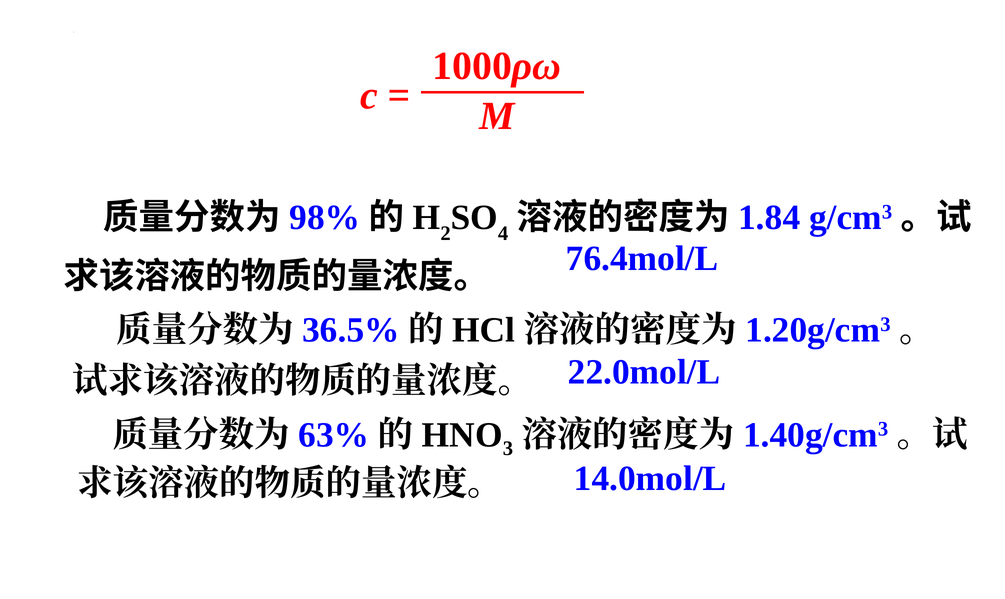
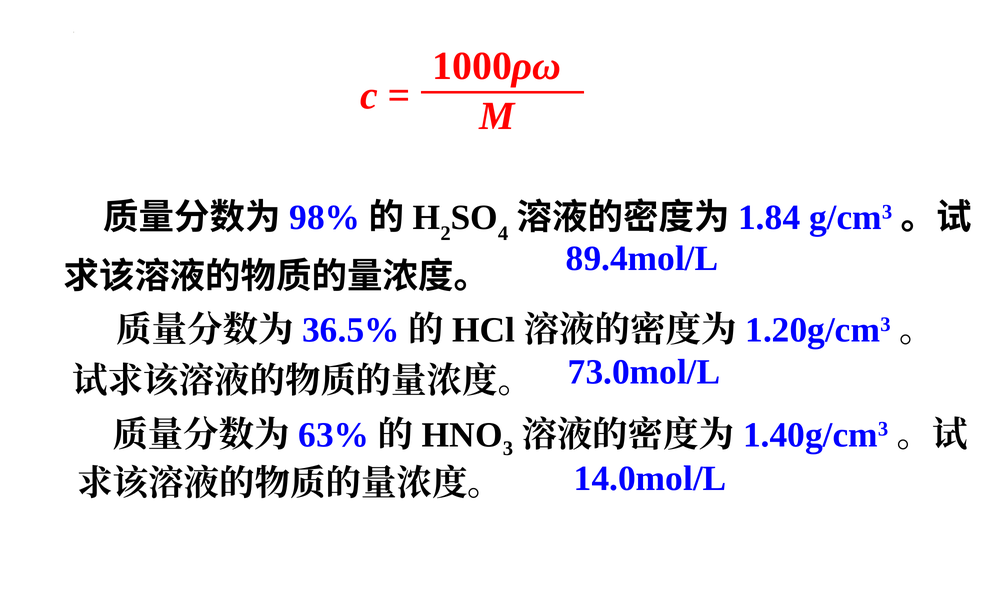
76.4mol/L: 76.4mol/L -> 89.4mol/L (642, 258)
22.0mol/L: 22.0mol/L -> 73.0mol/L (644, 371)
